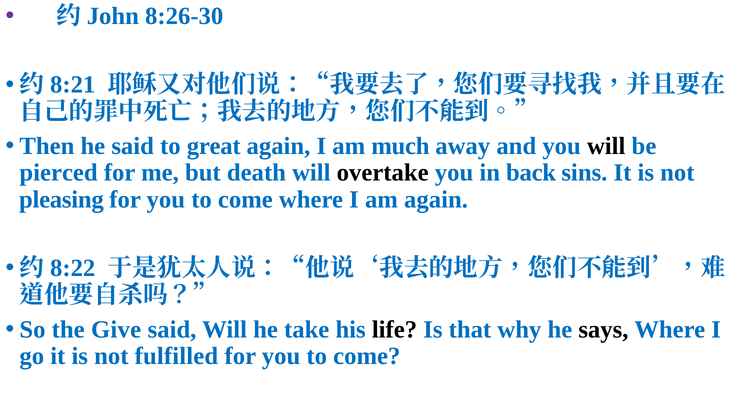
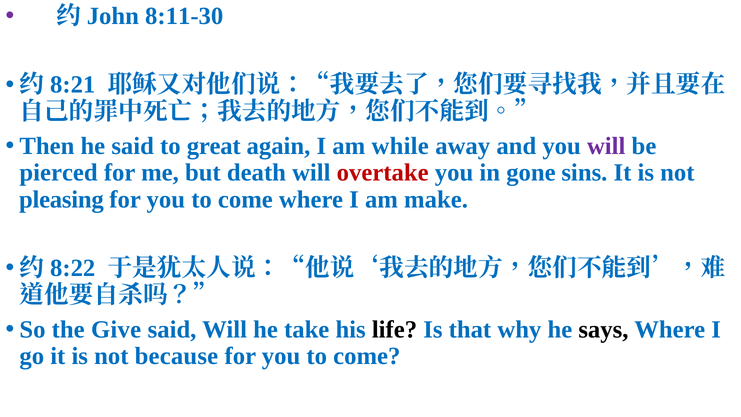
8:26-30: 8:26-30 -> 8:11-30 (184, 16)
much: much -> while (400, 146)
will colour: black -> purple (606, 146)
overtake colour: black -> red (383, 173)
back: back -> gone (531, 173)
am again: again -> make (436, 199)
fulfilled: fulfilled -> because (176, 356)
